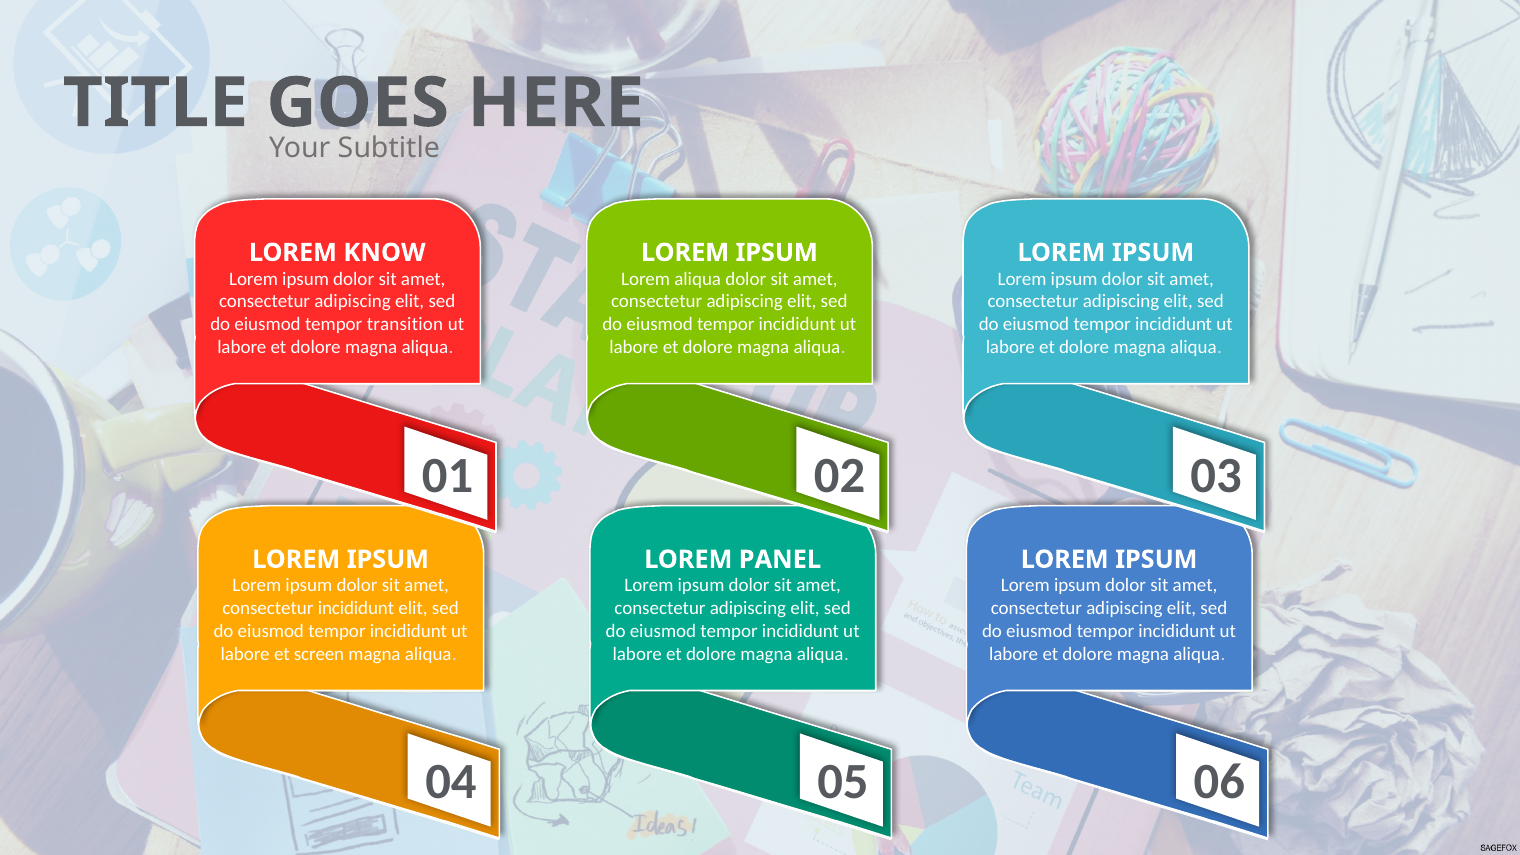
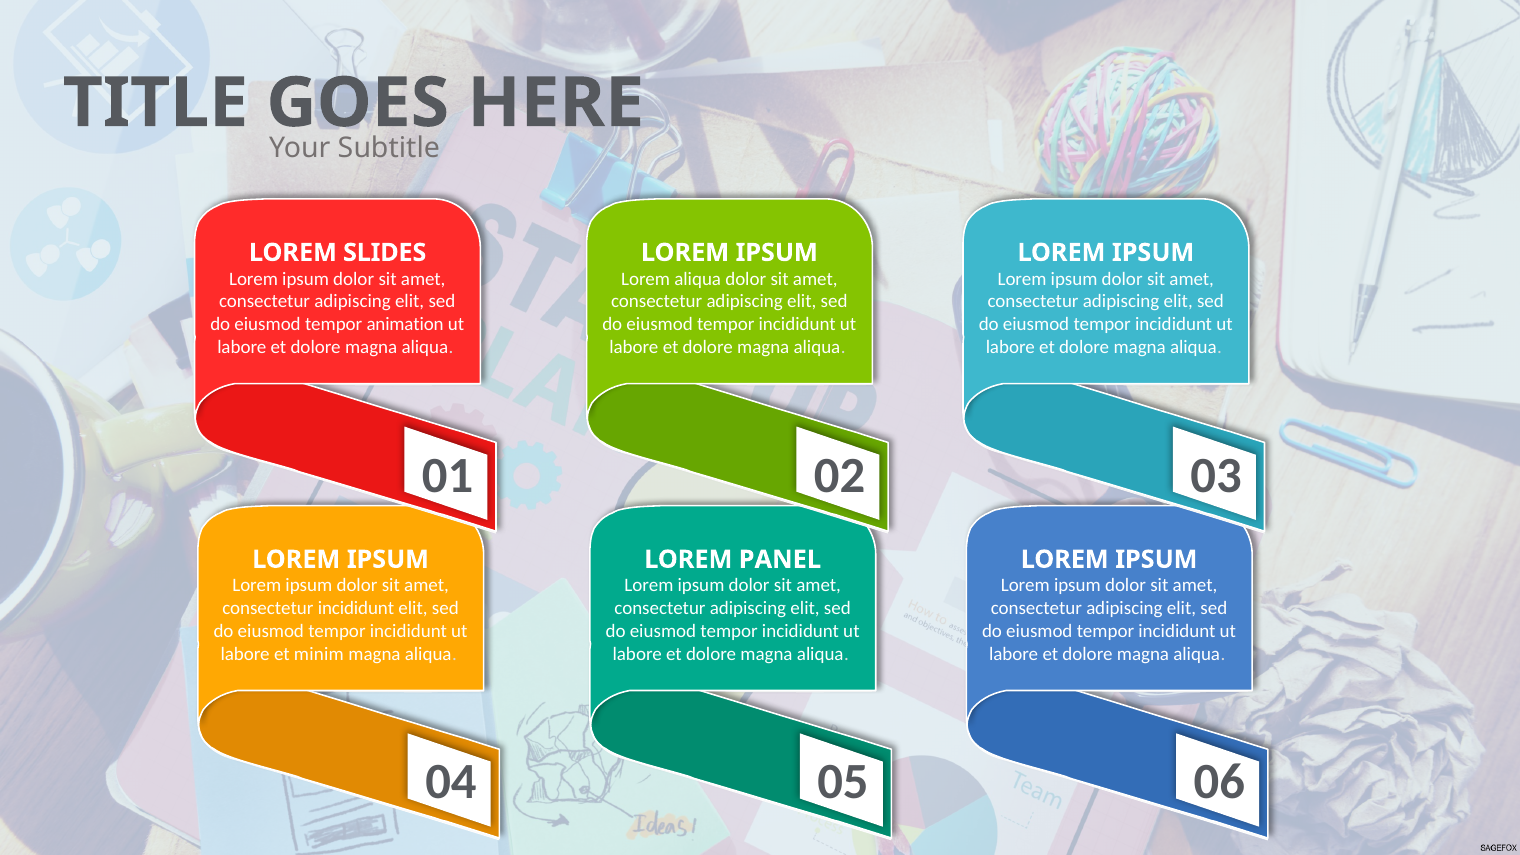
KNOW: KNOW -> SLIDES (385, 253)
transition: transition -> animation (405, 324)
screen: screen -> minim (319, 654)
